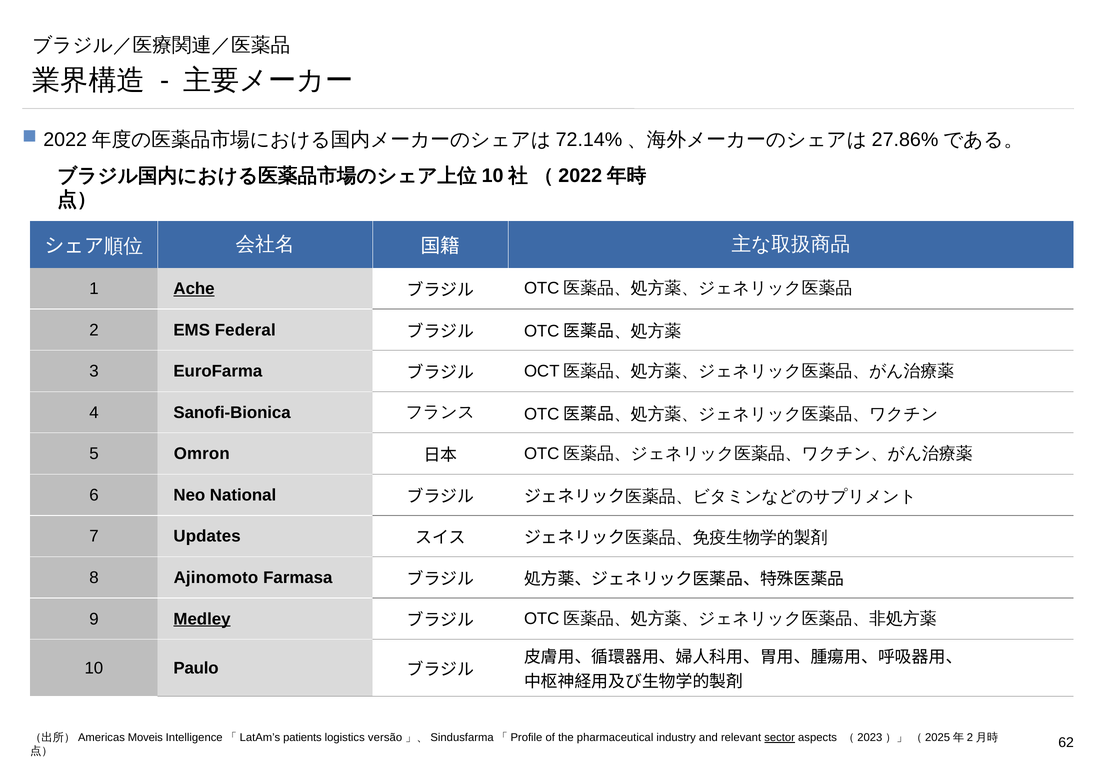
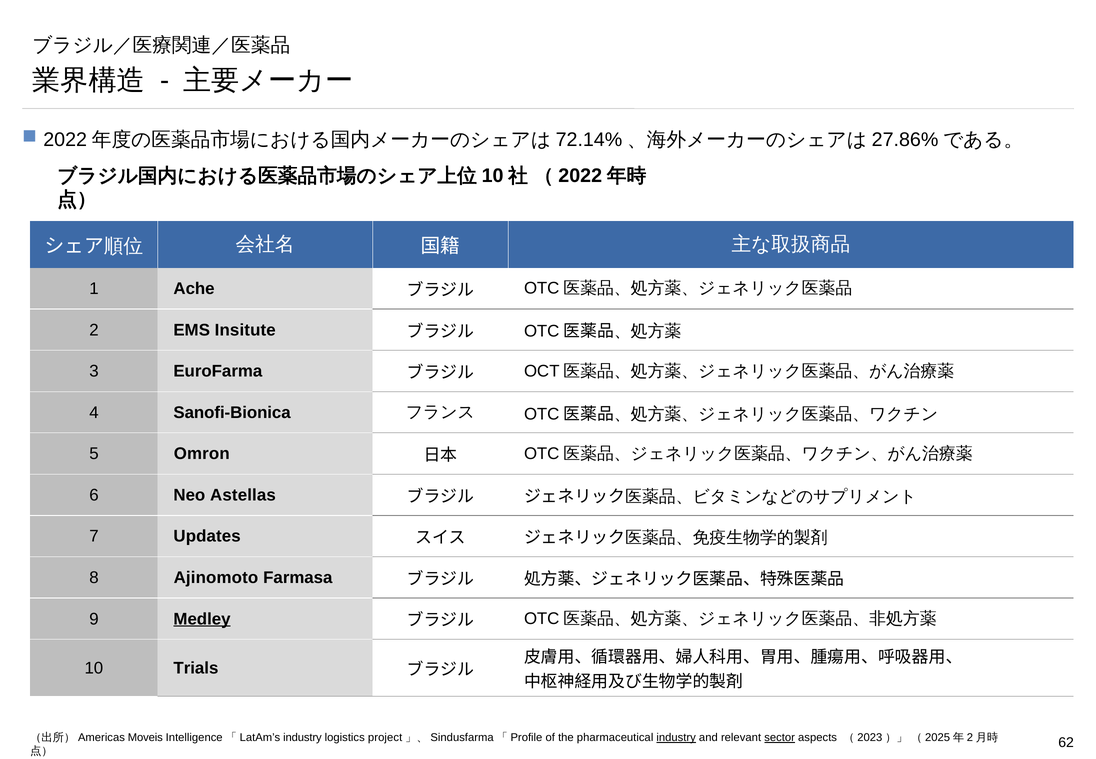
Ache underline: present -> none (194, 289)
Federal: Federal -> Insitute (245, 330)
National: National -> Astellas (243, 495)
Paulo: Paulo -> Trials (196, 668)
patients: patients -> industry (302, 737)
versão: versão -> project (385, 737)
industry underline: none -> present (676, 737)
